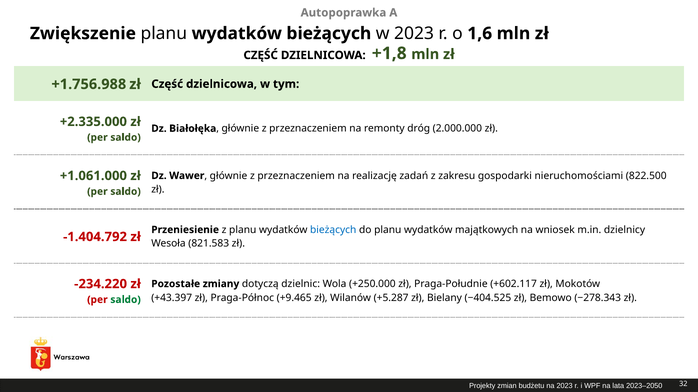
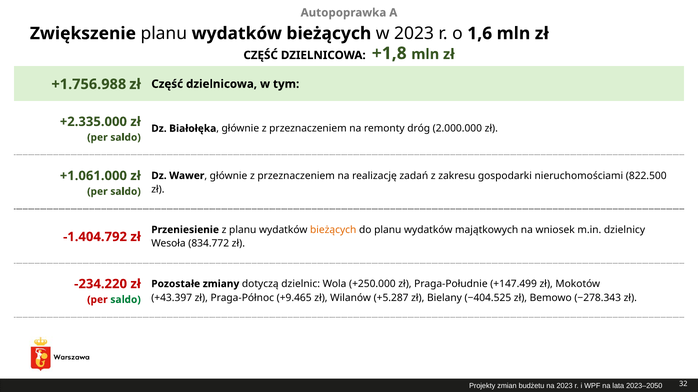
bieżących colour: blue -> orange (333, 230)
821.583: 821.583 -> 834.772 (209, 244)
+602.117: +602.117 -> +147.499 (514, 284)
